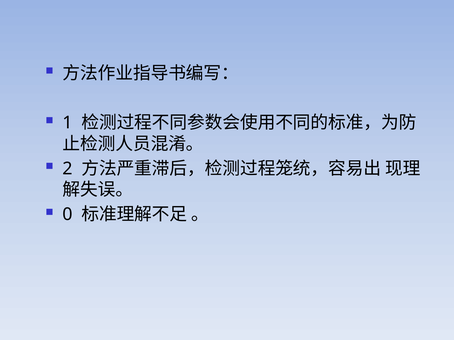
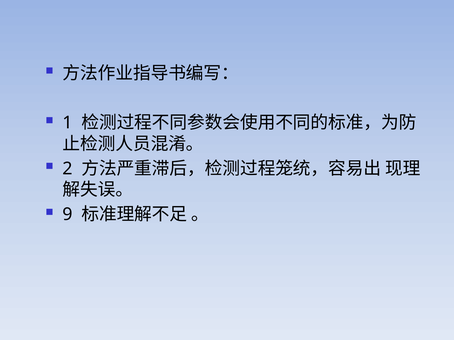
0: 0 -> 9 (68, 215)
